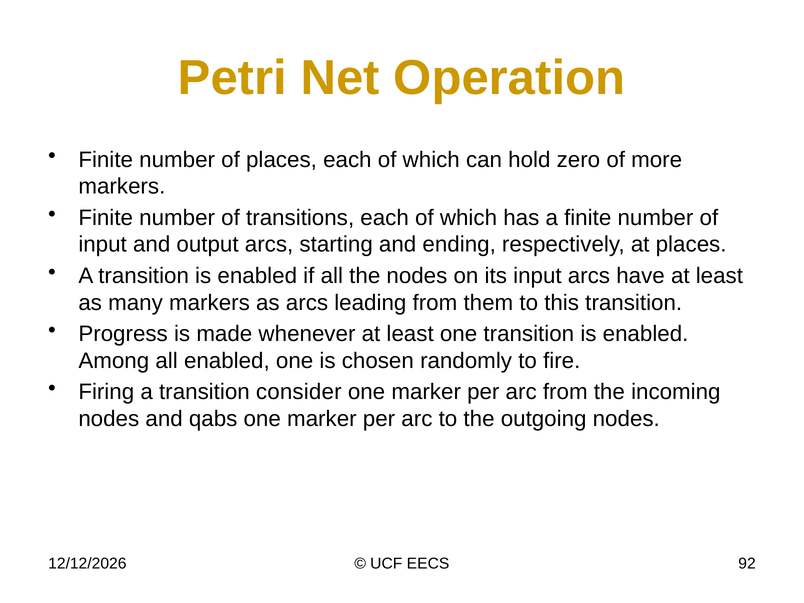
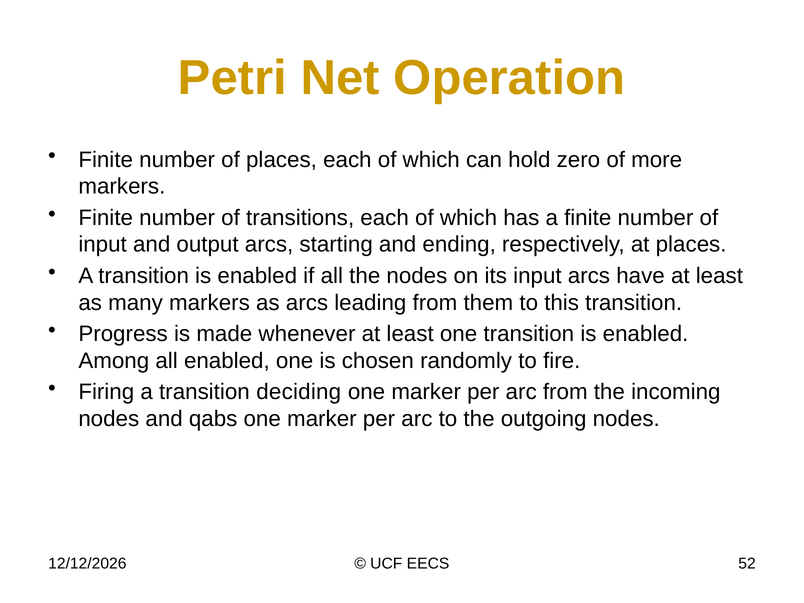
consider: consider -> deciding (299, 392)
92: 92 -> 52 (747, 564)
